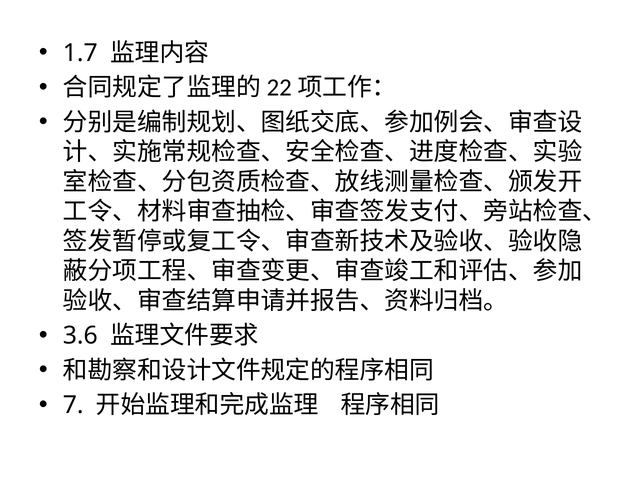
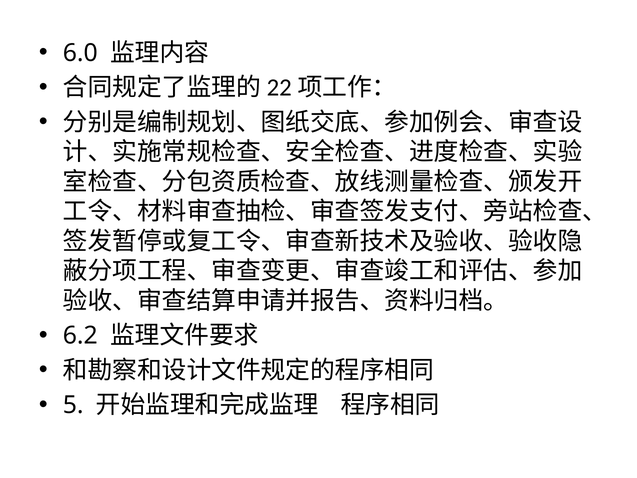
1.7: 1.7 -> 6.0 (80, 53)
3.6: 3.6 -> 6.2 (80, 336)
7: 7 -> 5 (73, 405)
